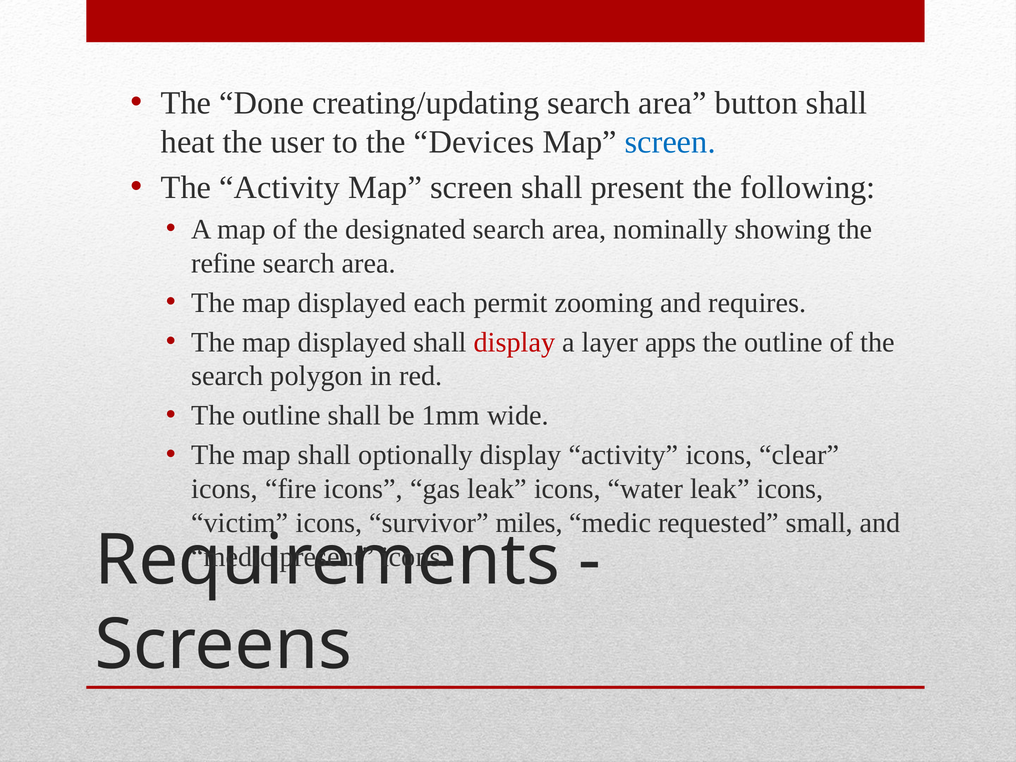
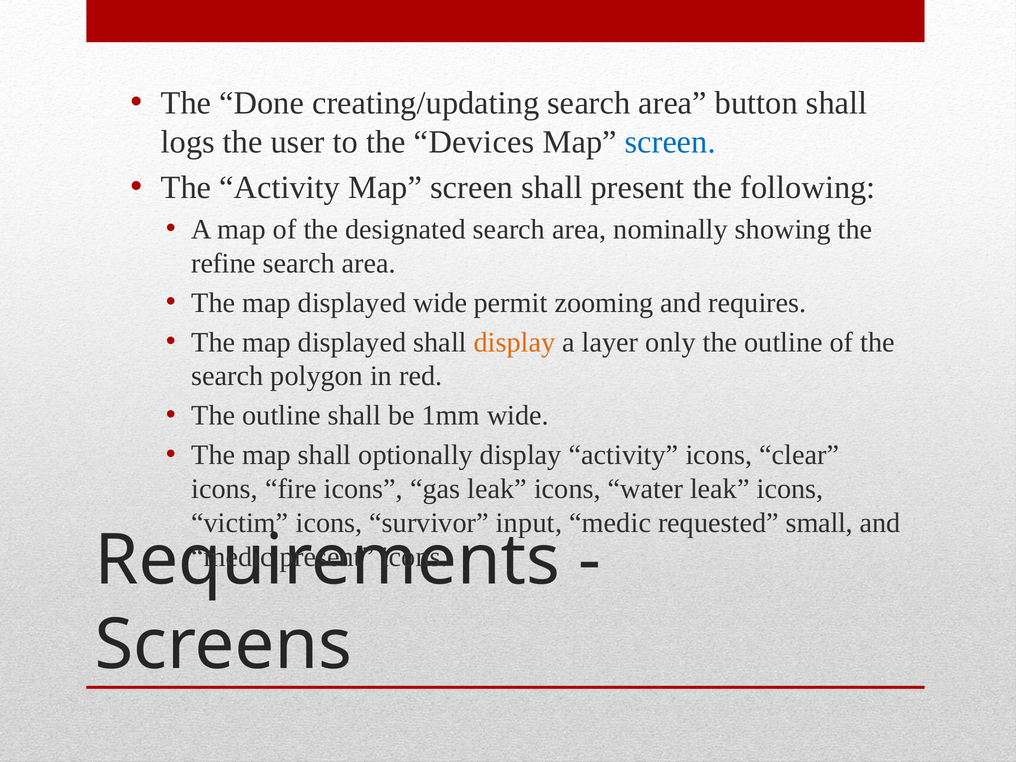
heat: heat -> logs (188, 142)
displayed each: each -> wide (440, 303)
display colour: red -> orange (514, 342)
apps: apps -> only (671, 342)
miles: miles -> input (529, 523)
